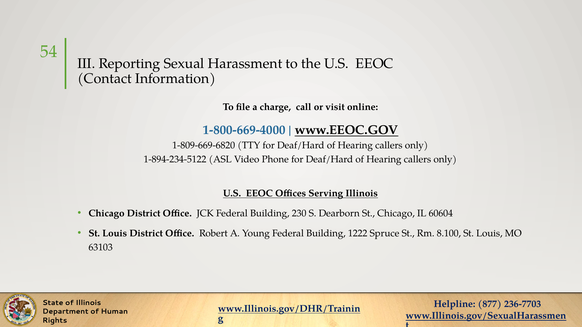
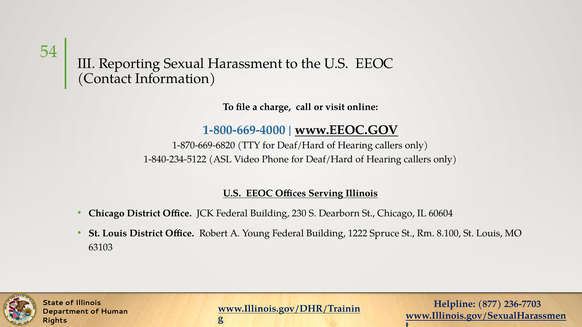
1-809-669-6820: 1-809-669-6820 -> 1-870-669-6820 (204, 146)
1-894-234-5122: 1-894-234-5122 -> 1-840-234-5122 (175, 160)
